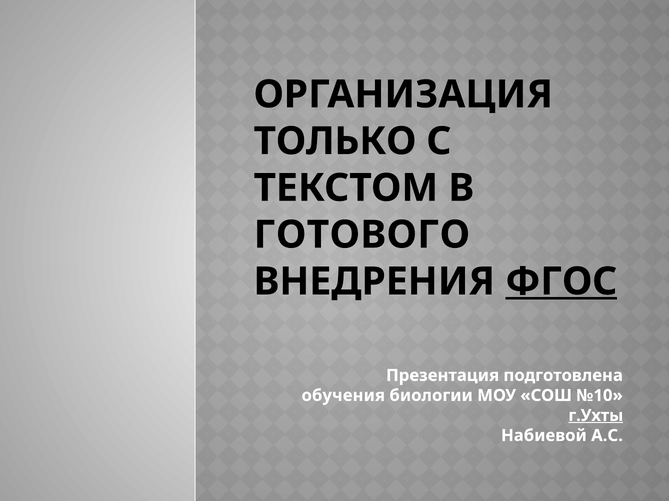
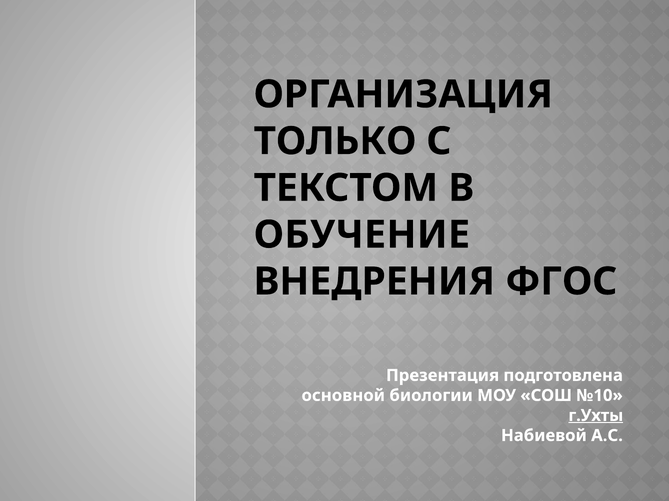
ГОТОВОГО: ГОТОВОГО -> ОБУЧЕНИЕ (362, 235)
ФГОС underline: present -> none (561, 282)
обучения: обучения -> основной (343, 396)
